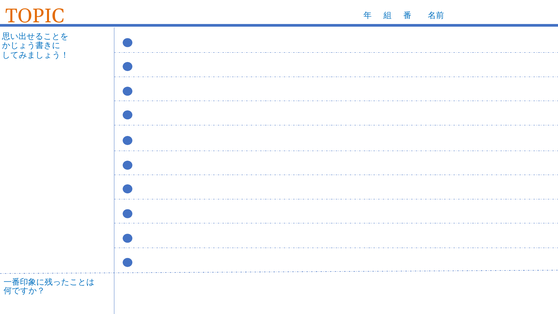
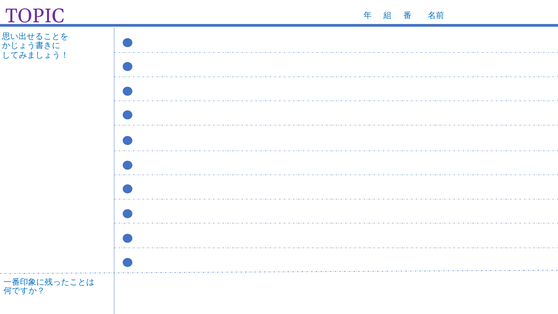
TOPIC colour: orange -> purple (35, 16)
